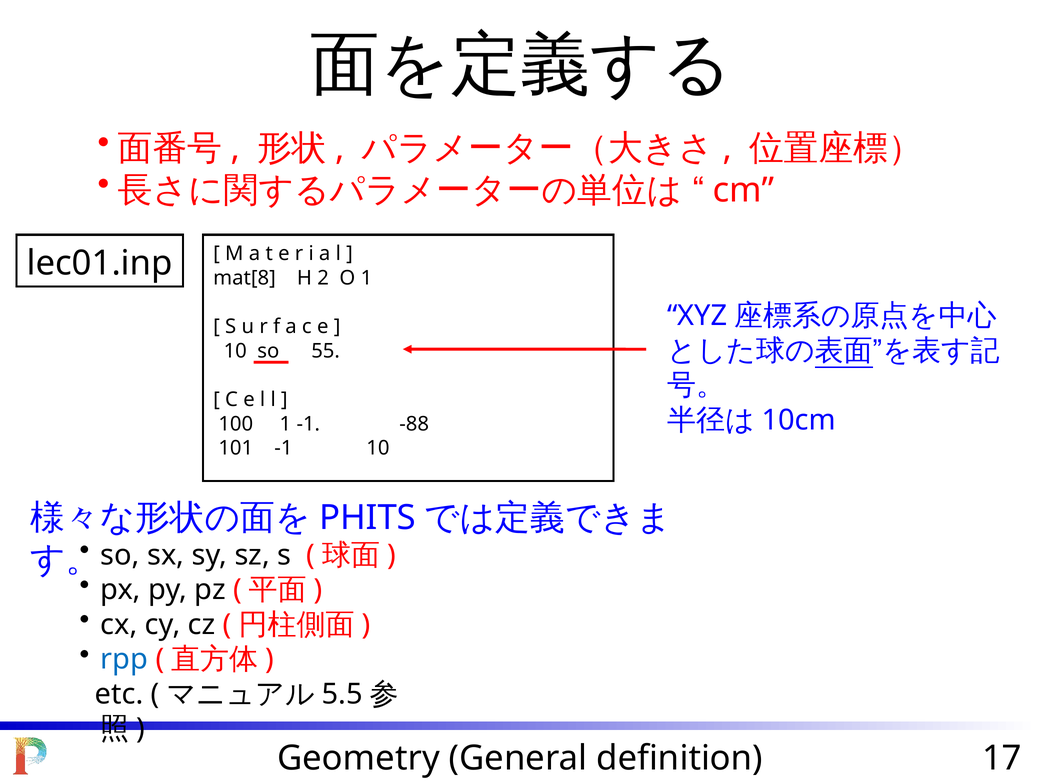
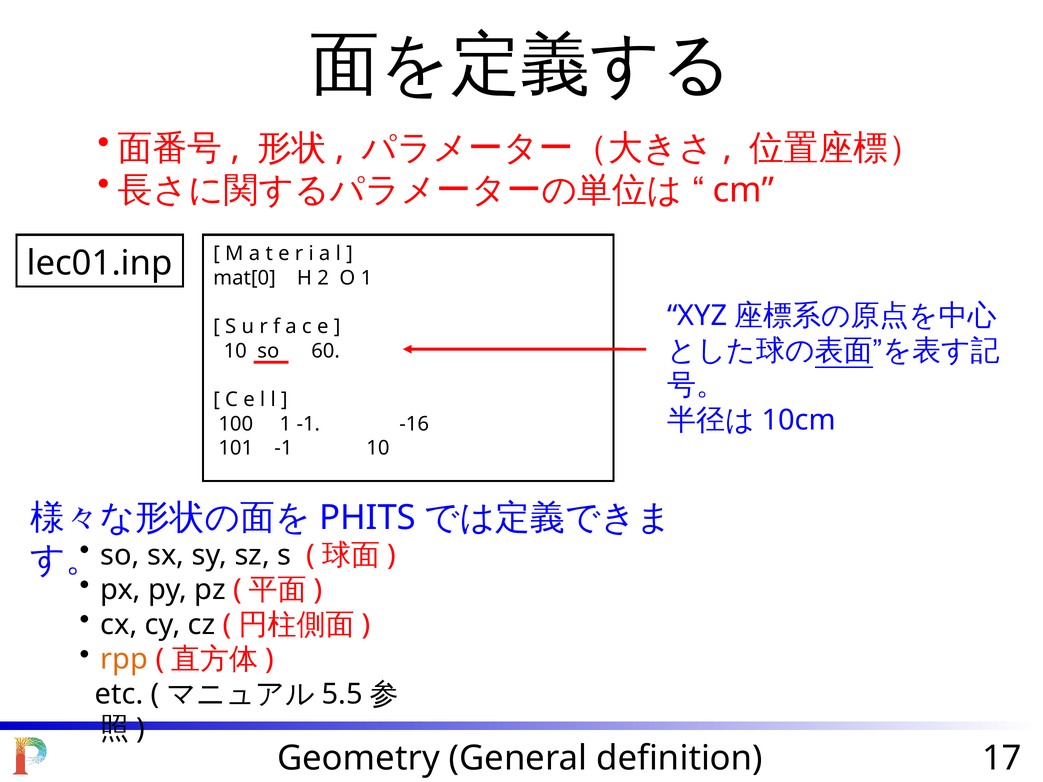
mat[8: mat[8 -> mat[0 (245, 278)
55: 55 -> 60 (326, 351)
-88: -88 -> -16 (414, 424)
rpp colour: blue -> orange (124, 660)
